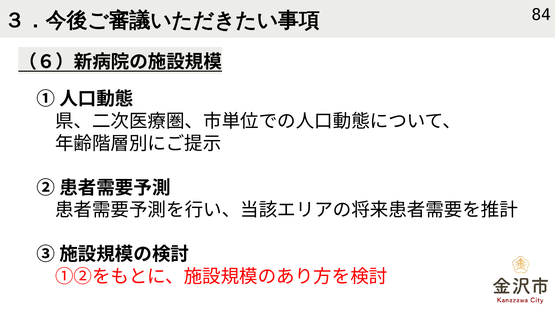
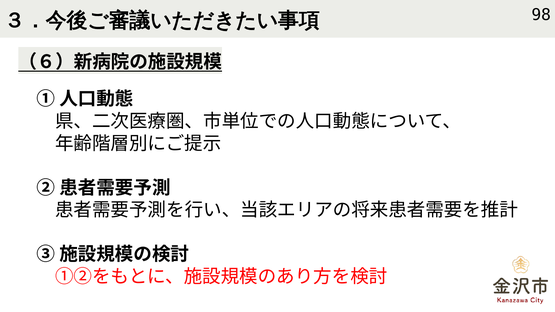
84: 84 -> 98 (541, 15)
